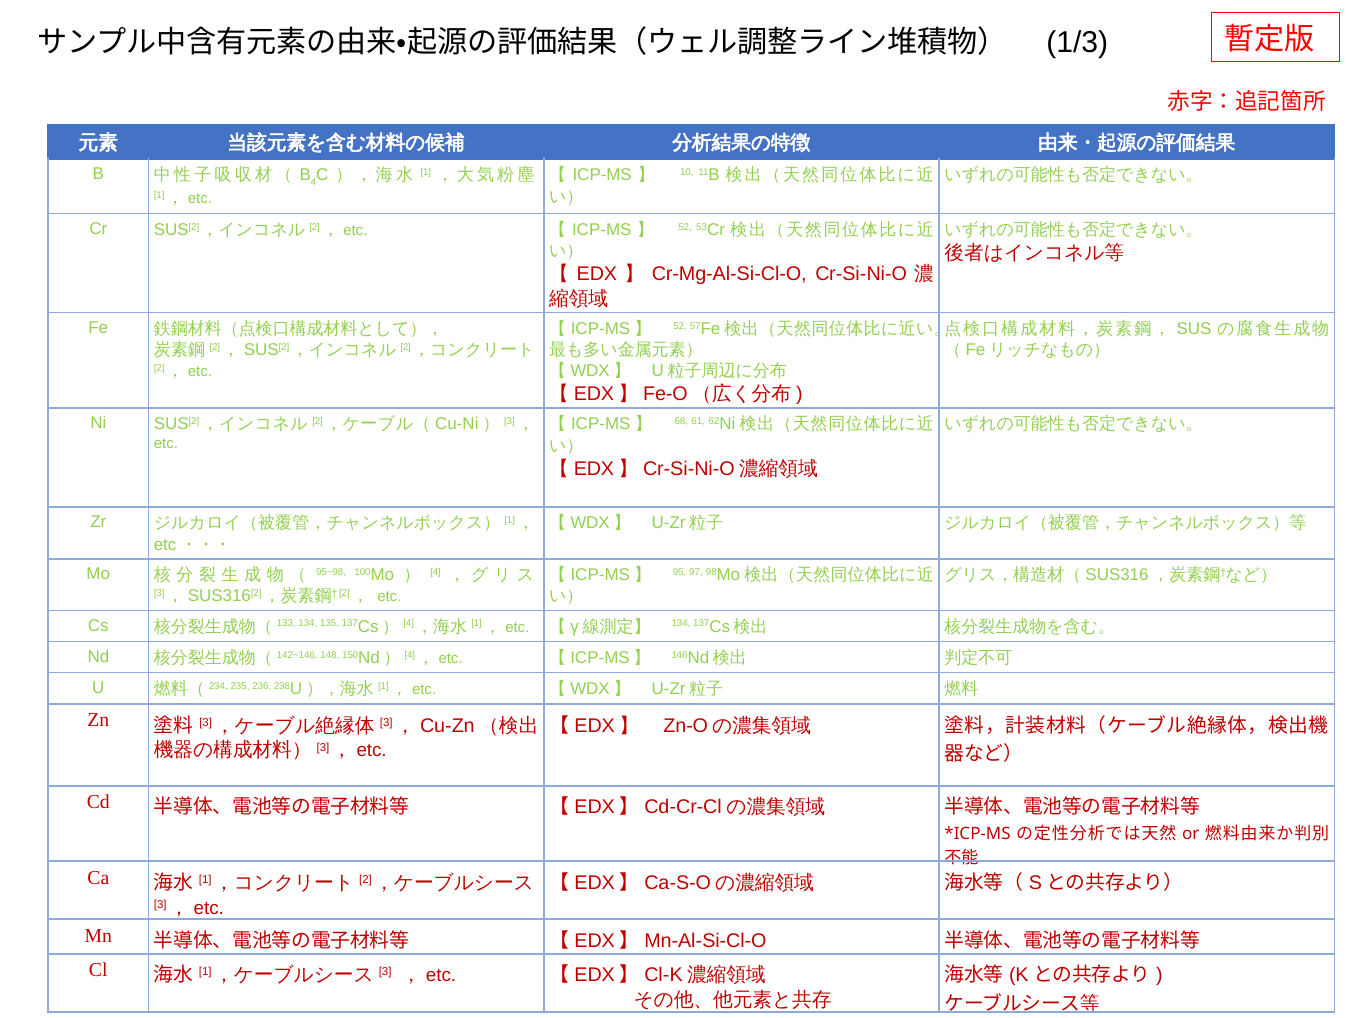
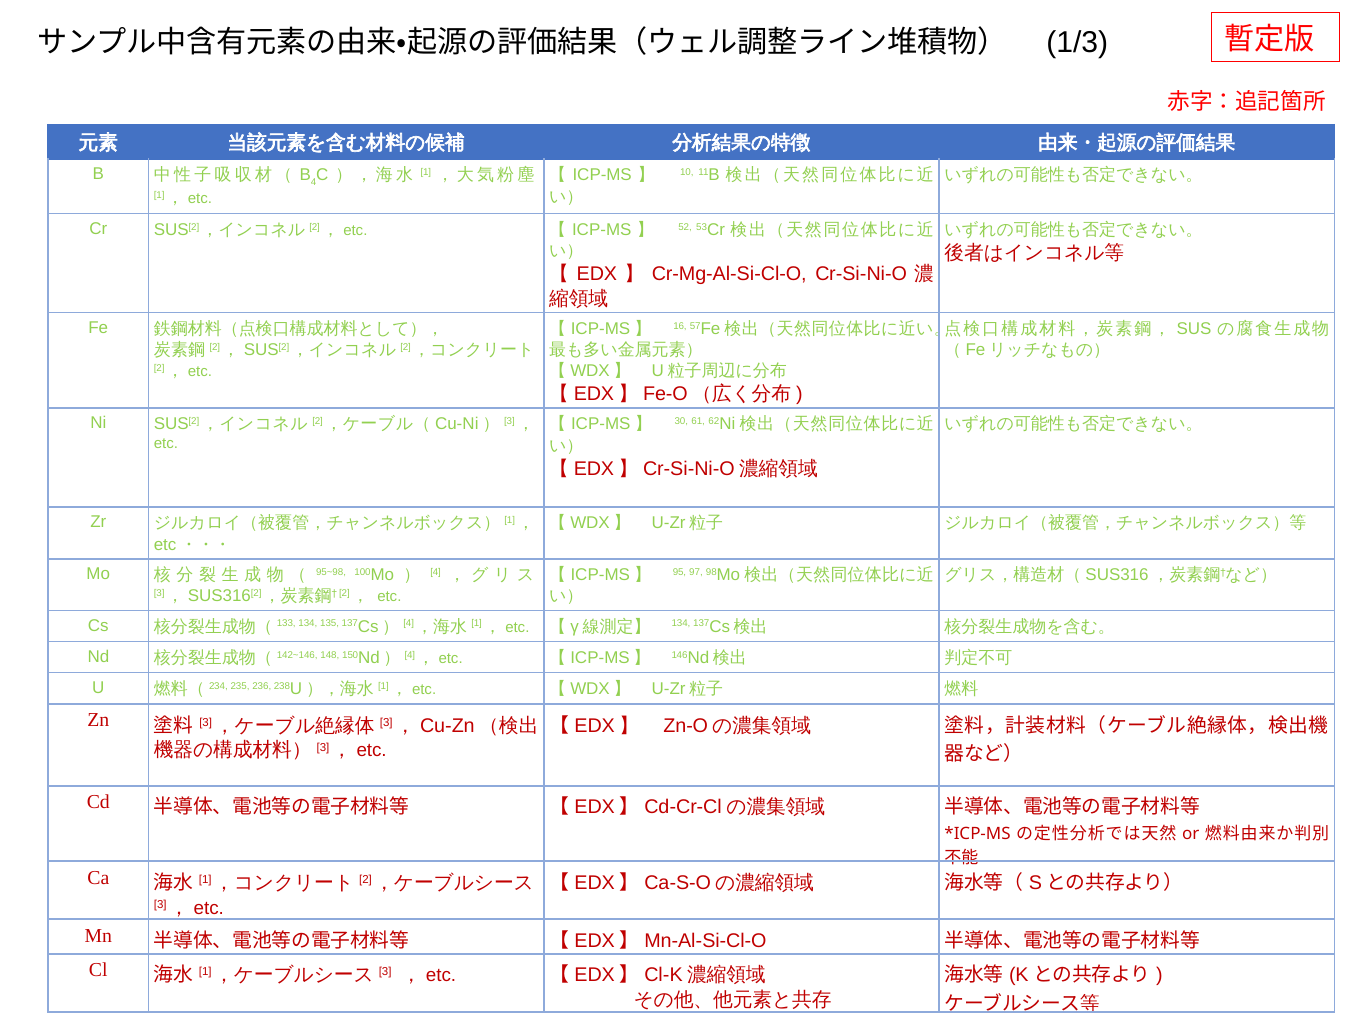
52: 52 -> 16 (680, 326)
68: 68 -> 30 (681, 421)
